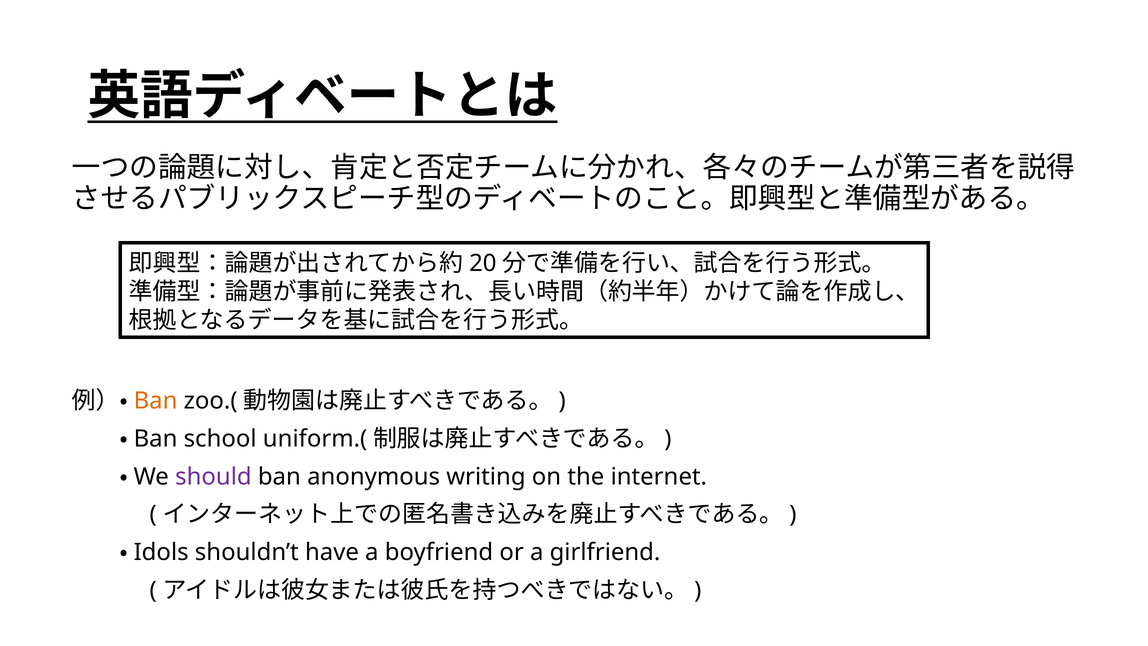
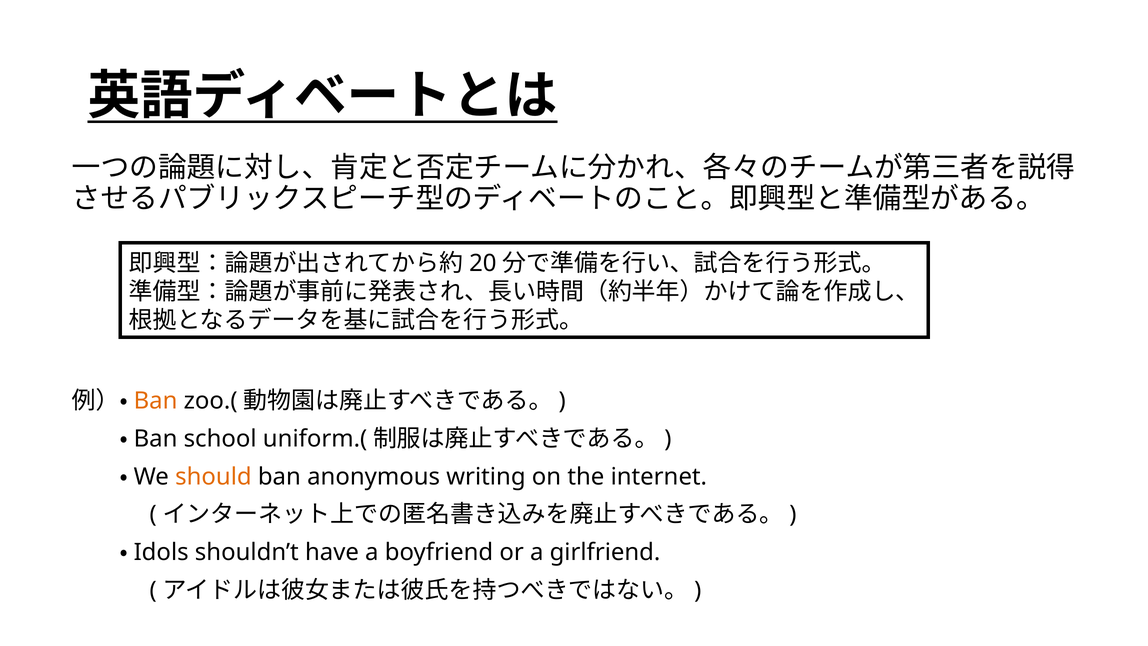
should colour: purple -> orange (213, 477)
